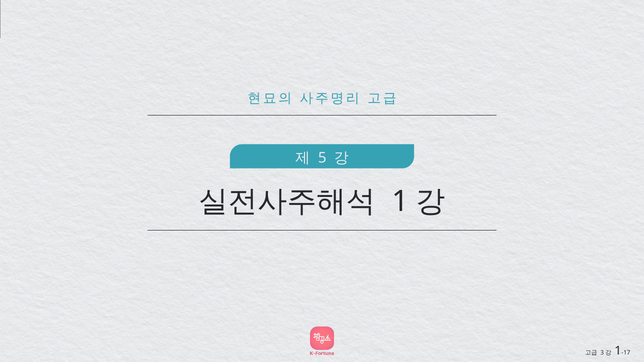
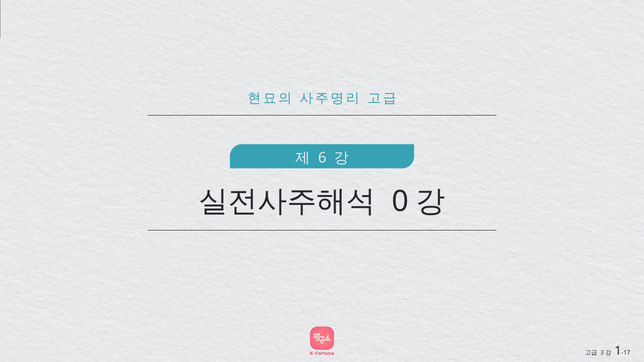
5: 5 -> 6 (322, 158)
1: 1 -> 0 (400, 202)
